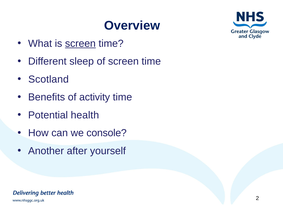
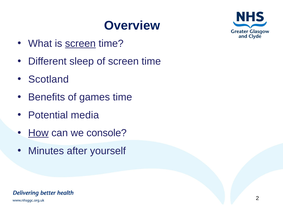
activity: activity -> games (95, 97)
health: health -> media (85, 115)
How underline: none -> present (38, 133)
Another: Another -> Minutes (46, 151)
